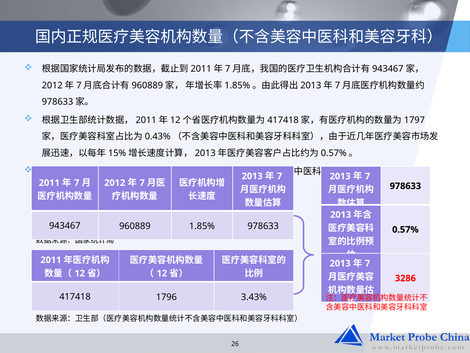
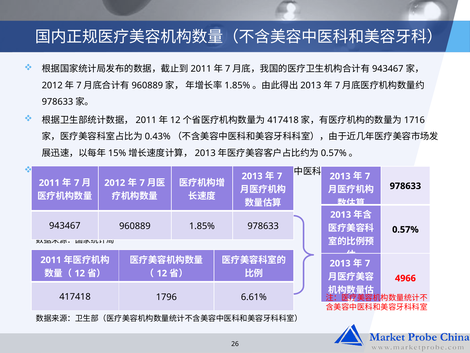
1797: 1797 -> 1716 (414, 120)
3286: 3286 -> 4966 (405, 278)
3.43%: 3.43% -> 6.61% (254, 297)
